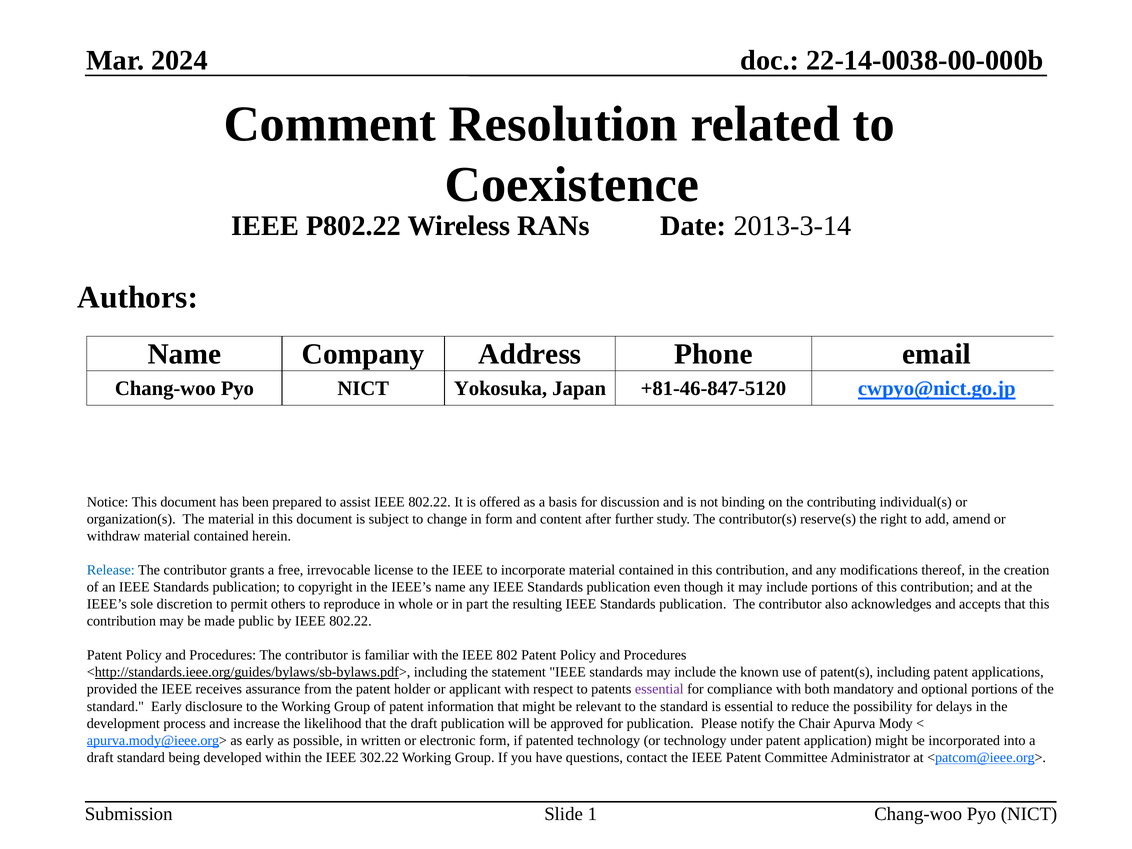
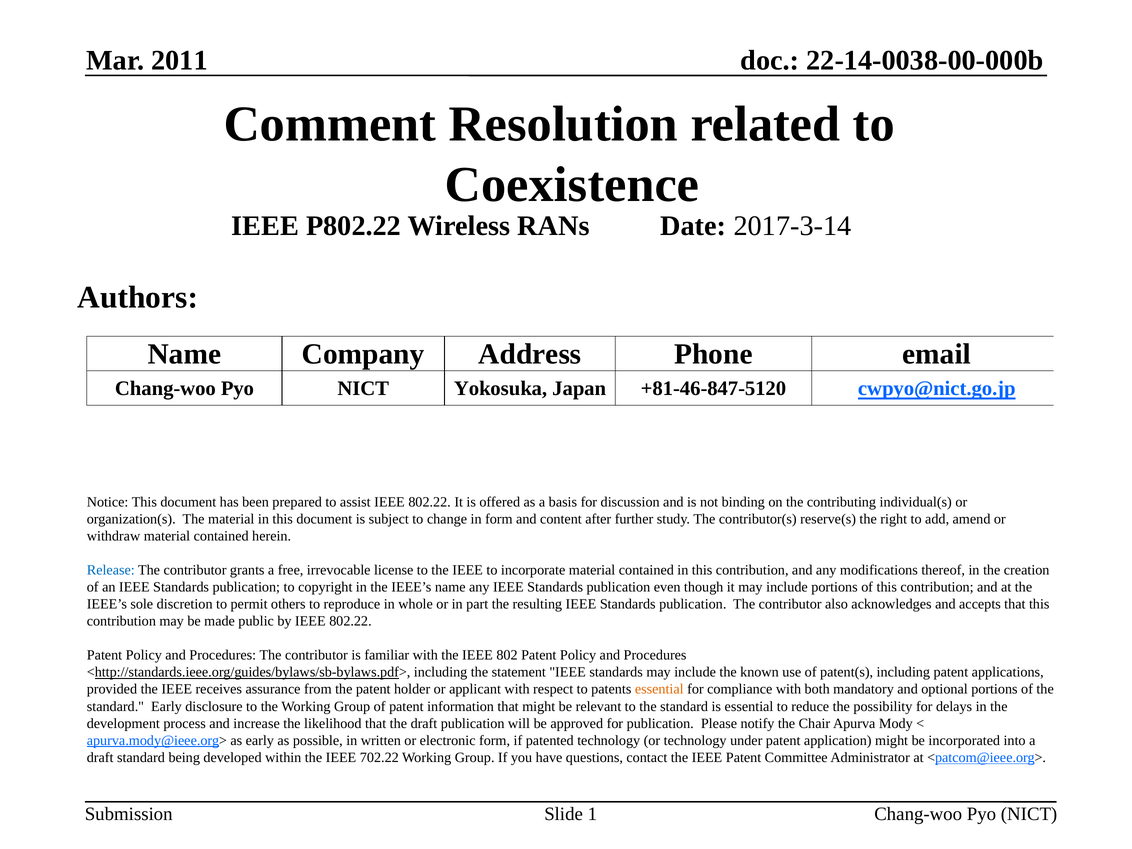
2024: 2024 -> 2011 (179, 61)
2013-3-14: 2013-3-14 -> 2017-3-14 (793, 226)
essential colour: purple -> orange (659, 689)
302.22: 302.22 -> 702.22 (379, 757)
